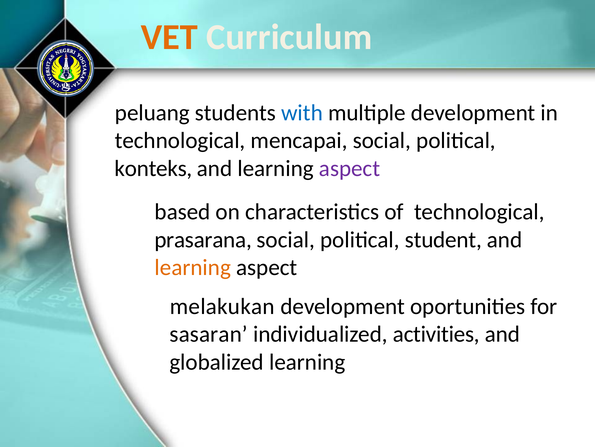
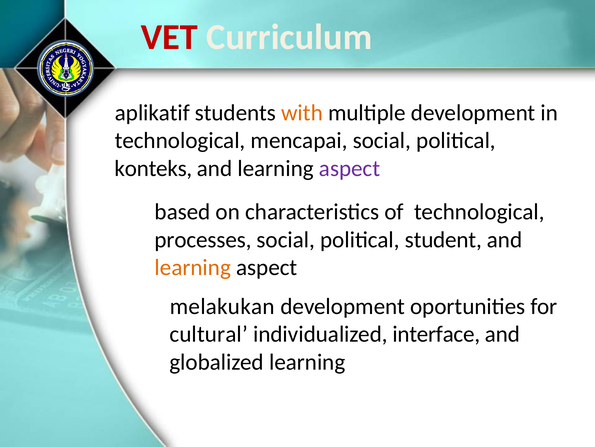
VET colour: orange -> red (169, 37)
peluang: peluang -> aplikatif (152, 113)
with colour: blue -> orange (302, 113)
prasarana: prasarana -> processes (203, 239)
sasaran: sasaran -> cultural (209, 334)
activities: activities -> interface (436, 334)
